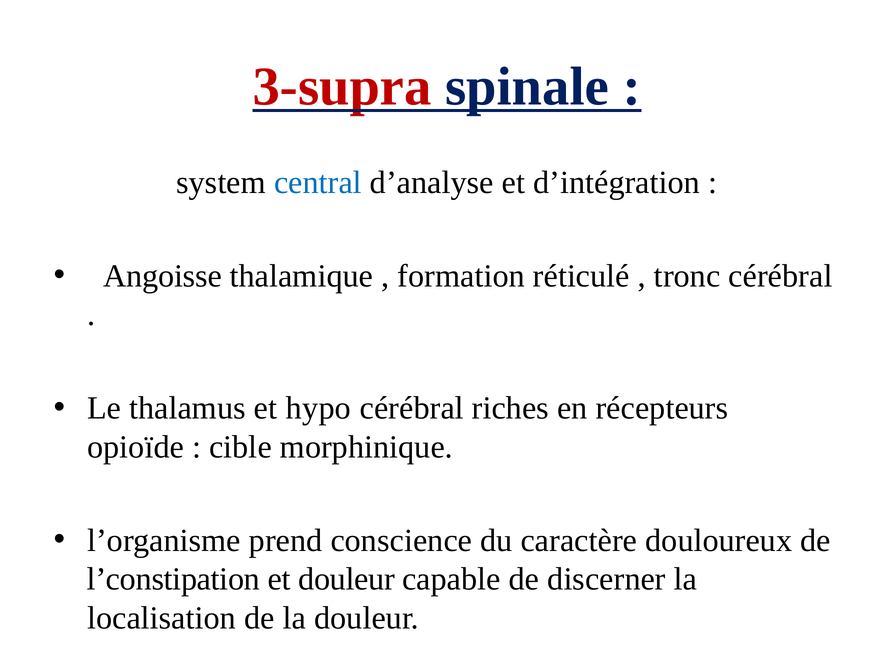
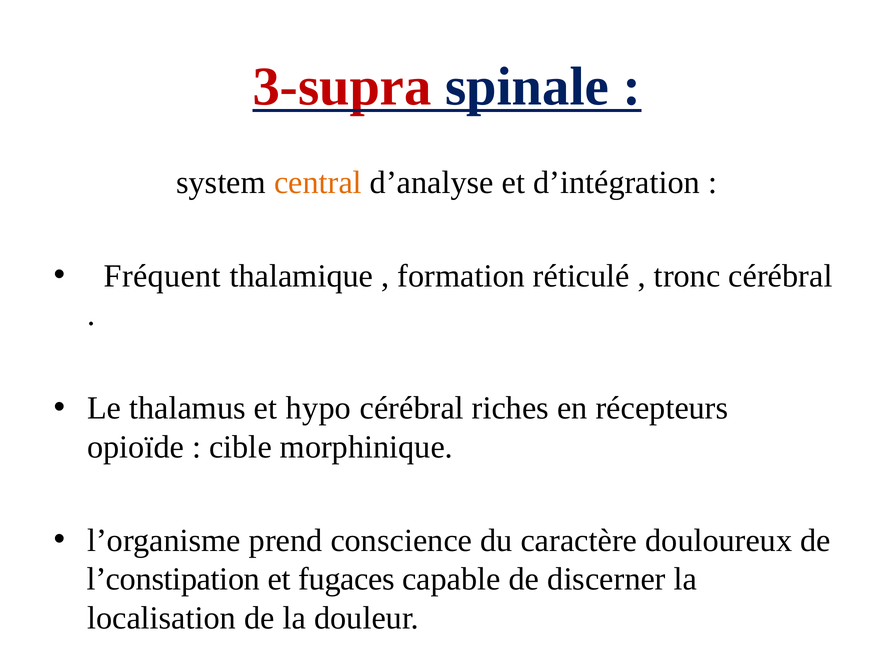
central colour: blue -> orange (318, 183)
Angoisse: Angoisse -> Fréquent (162, 276)
et douleur: douleur -> fugaces (347, 579)
